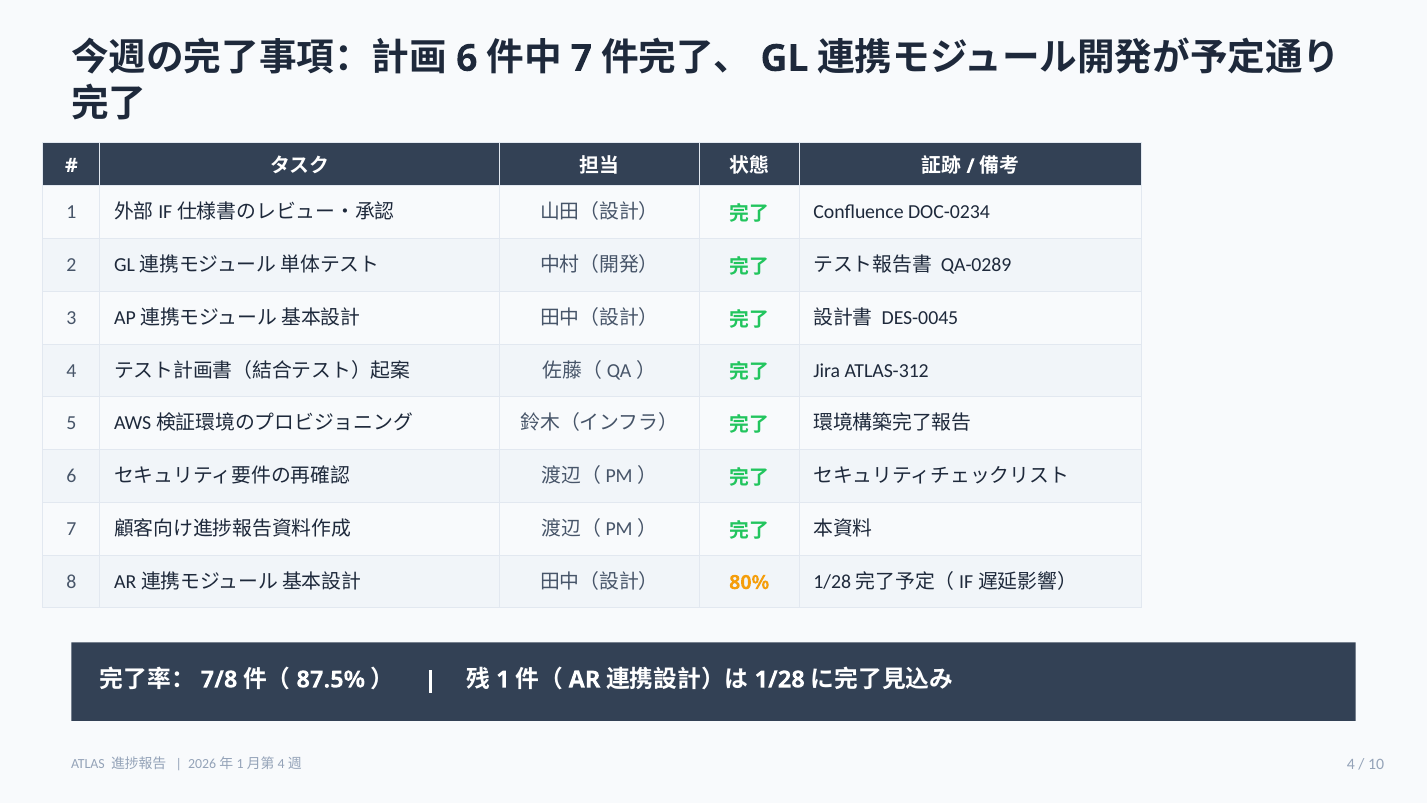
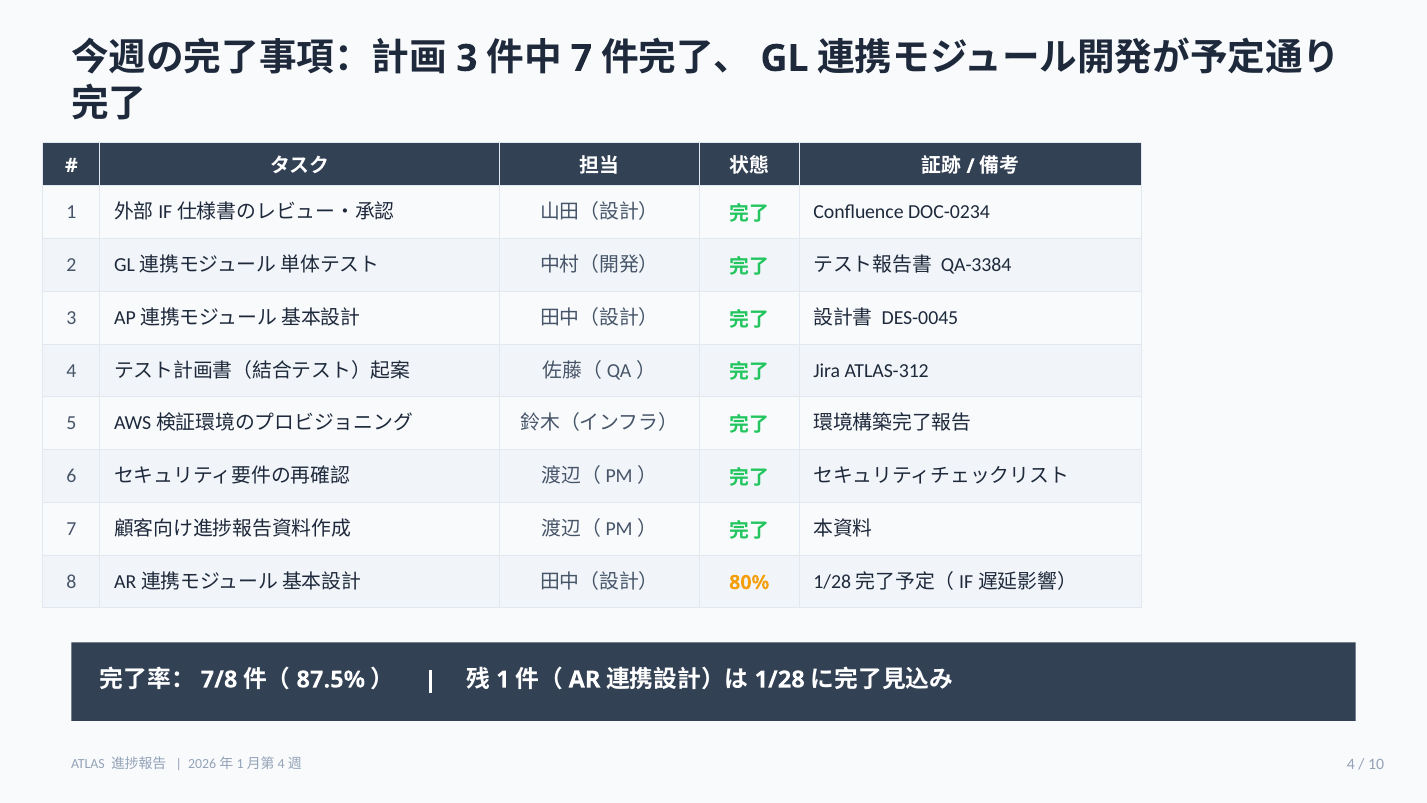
6: 6 -> 3 (467, 58)
QA-0289: QA-0289 -> QA-3384 (976, 265)
